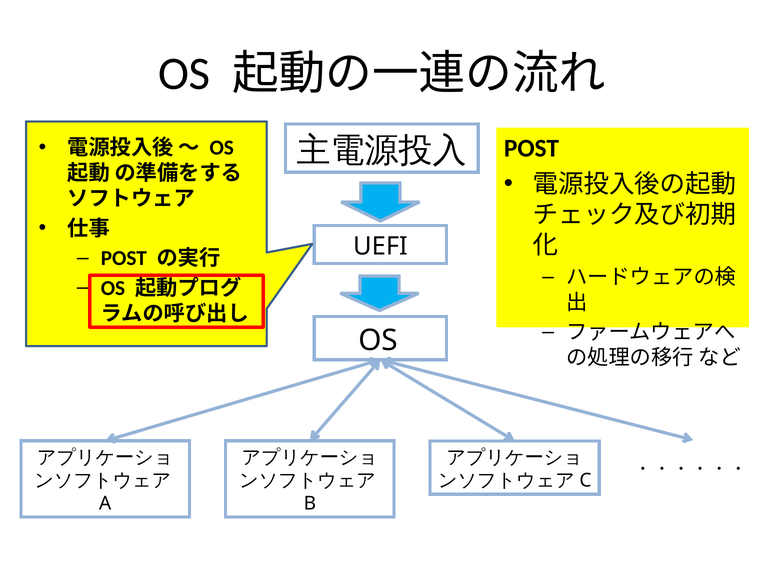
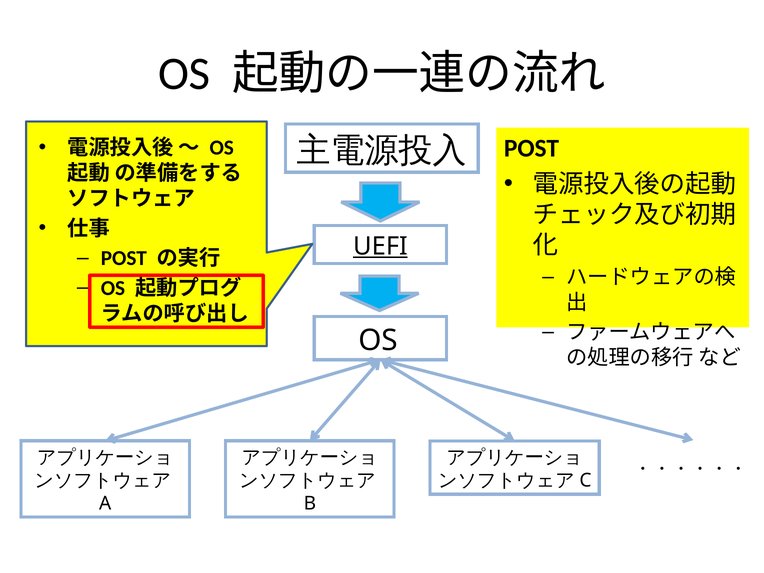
UEFI underline: none -> present (380, 246)
